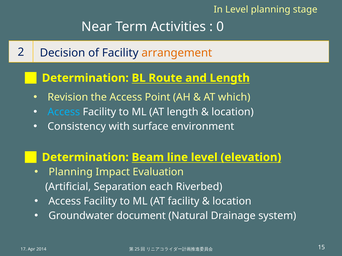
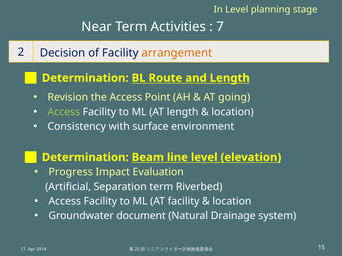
0: 0 -> 7 (220, 27)
which: which -> going (234, 97)
Access colour: light blue -> light green (64, 112)
Planning: Planning -> Progress (71, 172)
Separation each: each -> term (161, 187)
